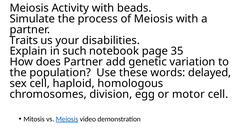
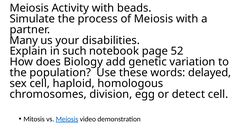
Traits: Traits -> Many (24, 40)
35: 35 -> 52 (177, 51)
does Partner: Partner -> Biology (83, 62)
motor: motor -> detect (188, 94)
